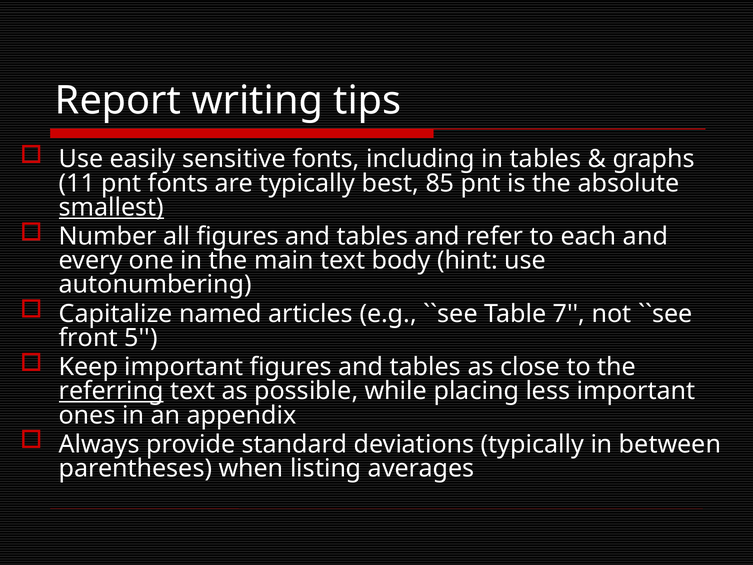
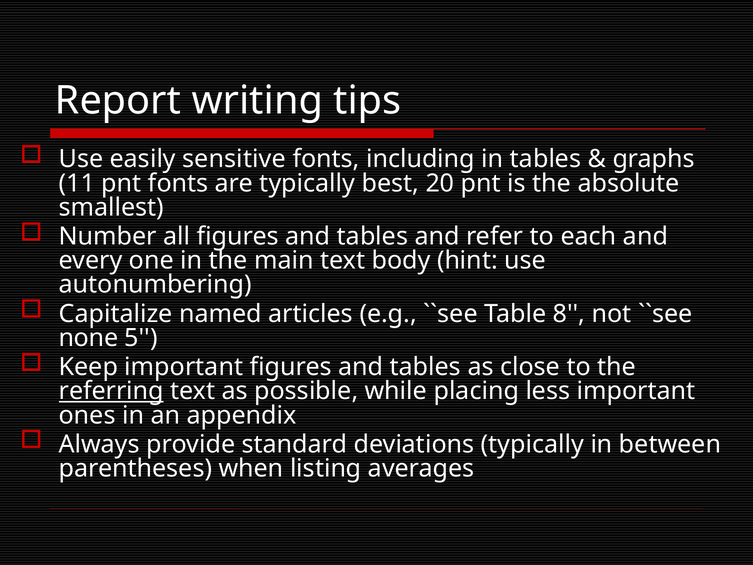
85: 85 -> 20 (440, 183)
smallest underline: present -> none (111, 207)
7: 7 -> 8 (569, 314)
front: front -> none (88, 338)
